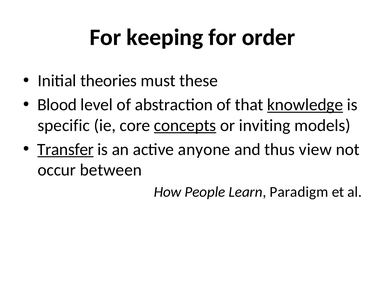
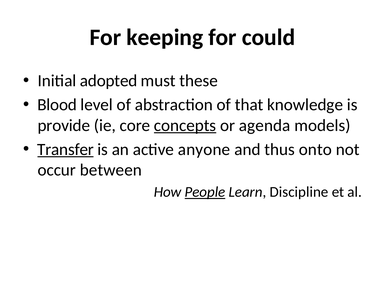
order: order -> could (268, 37)
theories: theories -> adopted (109, 81)
knowledge underline: present -> none (305, 105)
specific: specific -> provide (64, 125)
inviting: inviting -> agenda (265, 125)
view: view -> onto (315, 149)
People underline: none -> present (205, 192)
Paradigm: Paradigm -> Discipline (299, 192)
